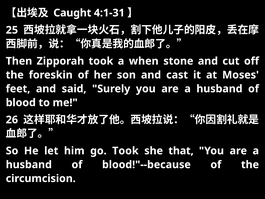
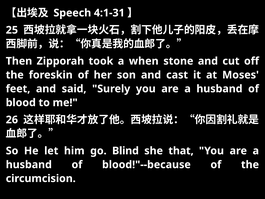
Caught: Caught -> Speech (72, 13)
go Took: Took -> Blind (125, 151)
